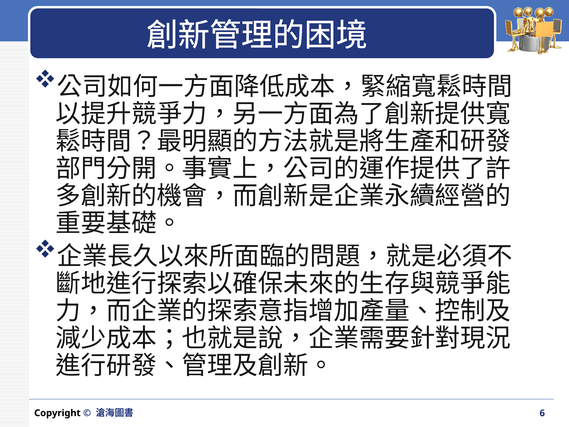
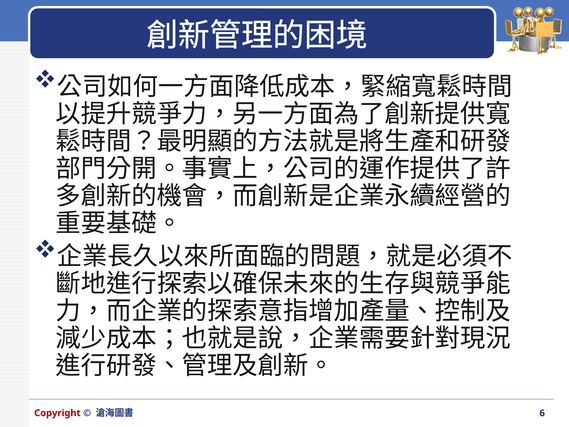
Copyright colour: black -> red (57, 413)
